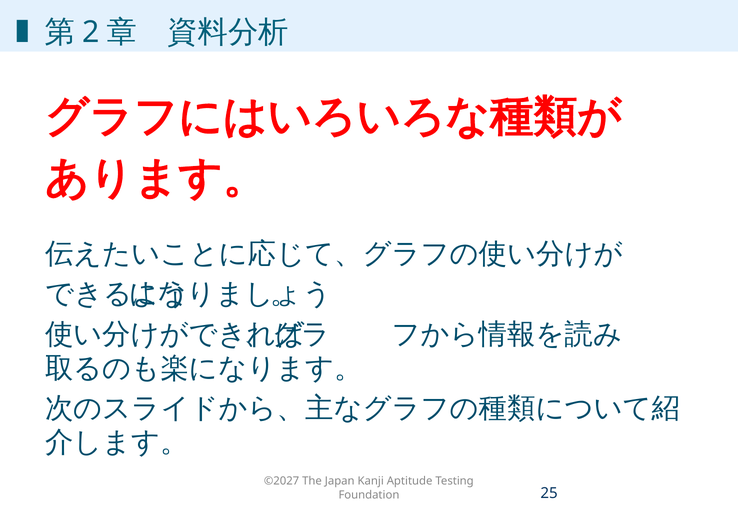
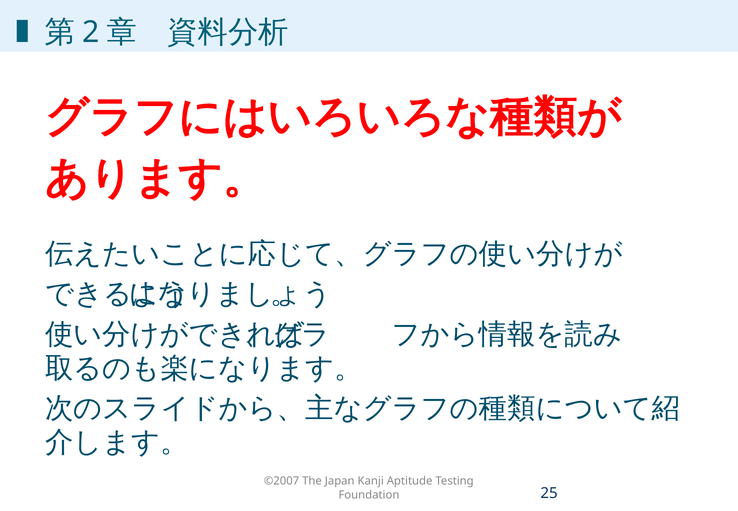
©2027: ©2027 -> ©2007 (282, 481)
